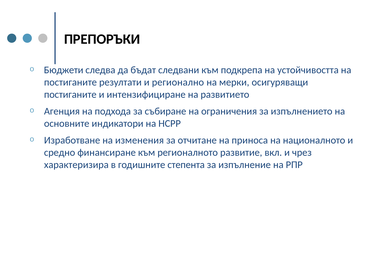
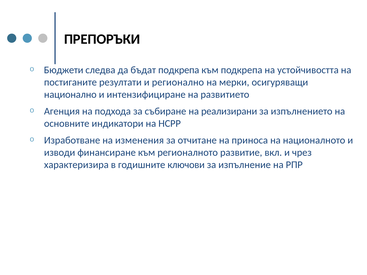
бъдат следвани: следвани -> подкрепа (179, 70)
постиганите: постиганите -> национално (70, 95)
ограничения: ограничения -> реализирани (229, 111)
средно: средно -> изводи (60, 153)
степента: степента -> ключови (186, 165)
